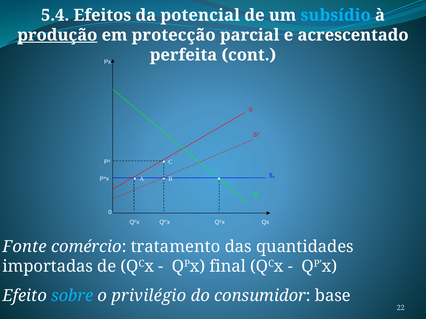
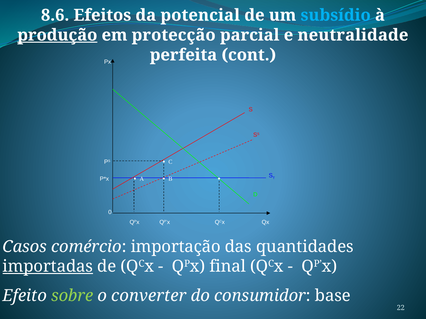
5.4: 5.4 -> 8.6 (55, 15)
acrescentado: acrescentado -> neutralidade (353, 35)
Fonte: Fonte -> Casos (25, 247)
tratamento: tratamento -> importação (176, 247)
importadas underline: none -> present (48, 267)
sobre colour: light blue -> light green (72, 296)
privilégio: privilégio -> converter (149, 296)
